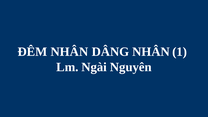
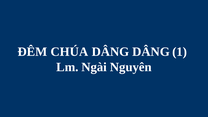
ĐÊM NHÂN: NHÂN -> CHÚA (69, 52)
DÂNG NHÂN: NHÂN -> DÂNG (151, 52)
